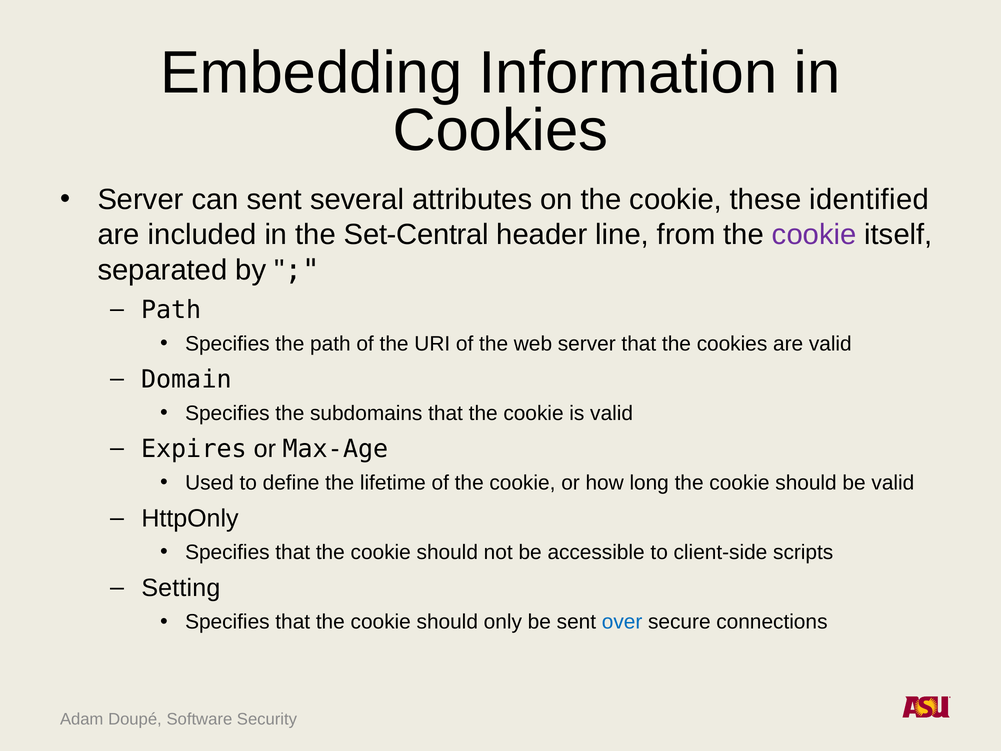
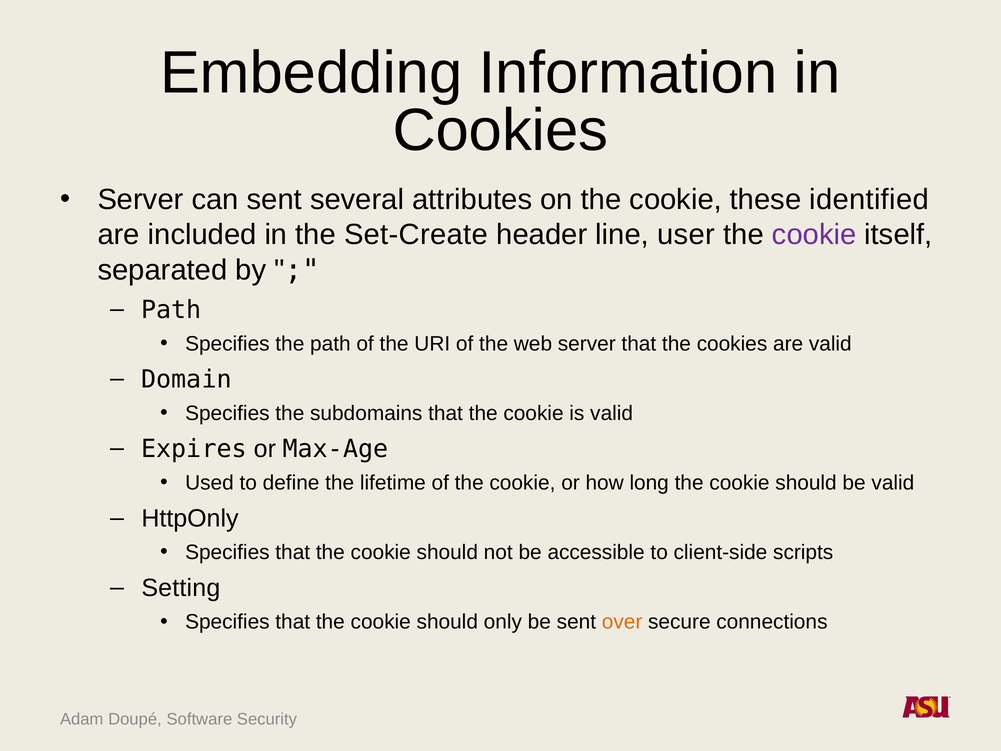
Set-Central: Set-Central -> Set-Create (416, 235)
from: from -> user (686, 235)
over colour: blue -> orange (622, 622)
